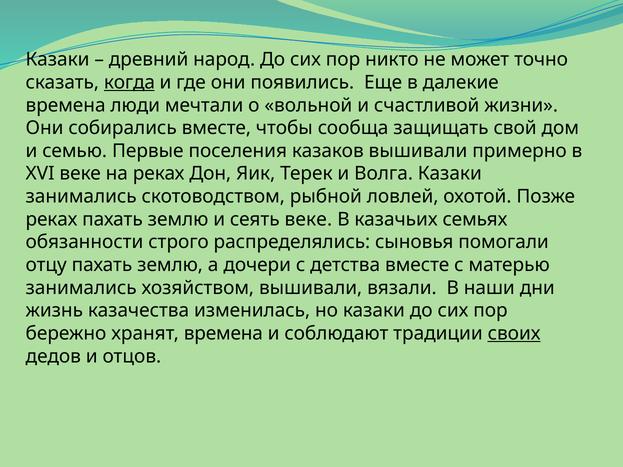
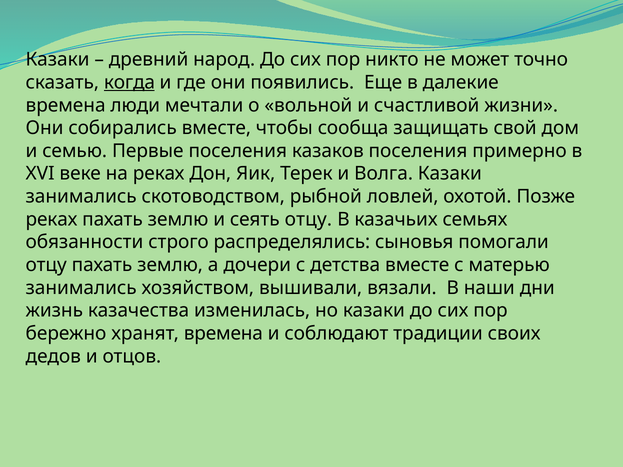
казаков вышивали: вышивали -> поселения (418, 151)
сеять веке: веке -> отцу (308, 219)
своих underline: present -> none (514, 334)
